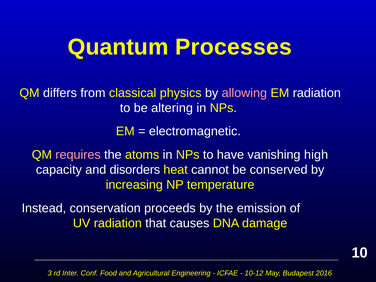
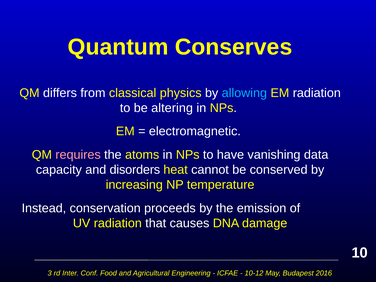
Processes: Processes -> Conserves (234, 47)
allowing colour: pink -> light blue (244, 93)
high: high -> data (316, 155)
